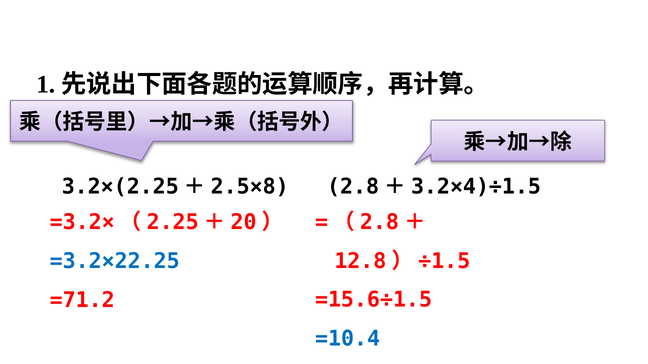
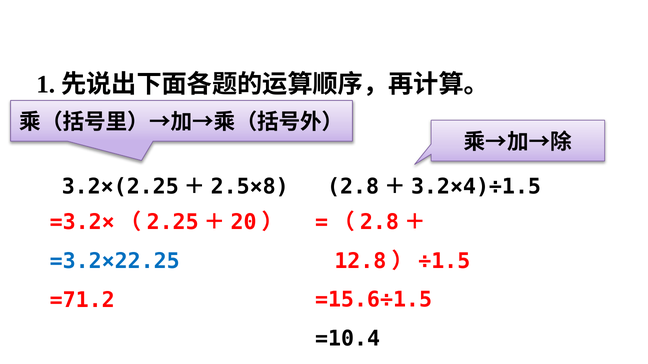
=10.4 colour: blue -> black (348, 339)
